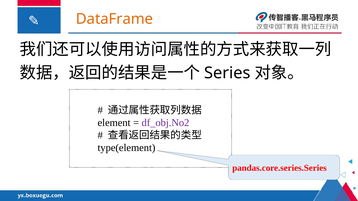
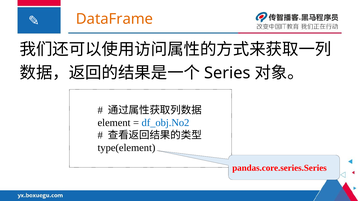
df_obj.No2 colour: purple -> blue (165, 123)
